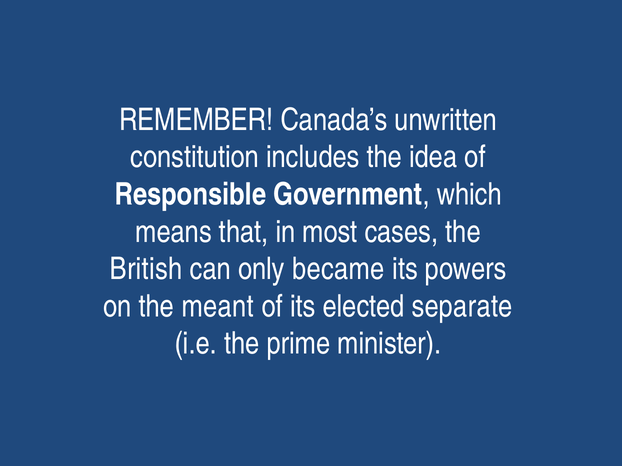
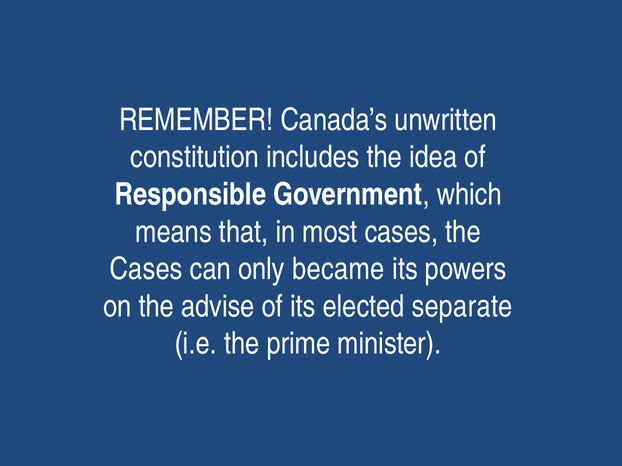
British: British -> Cases (146, 269)
meant: meant -> advise (218, 307)
